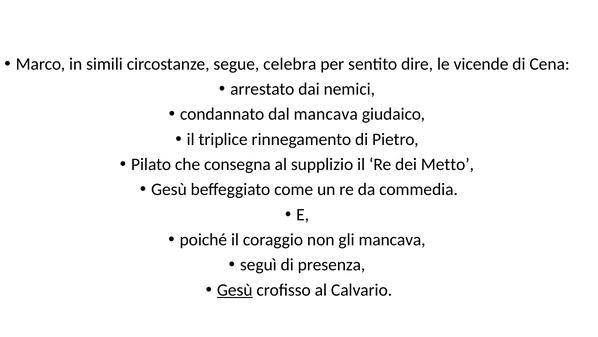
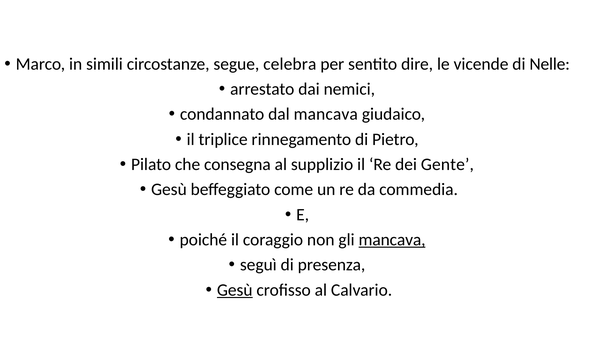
Cena: Cena -> Nelle (550, 64)
Metto: Metto -> Gente (447, 164)
mancava underline: none -> present (392, 239)
